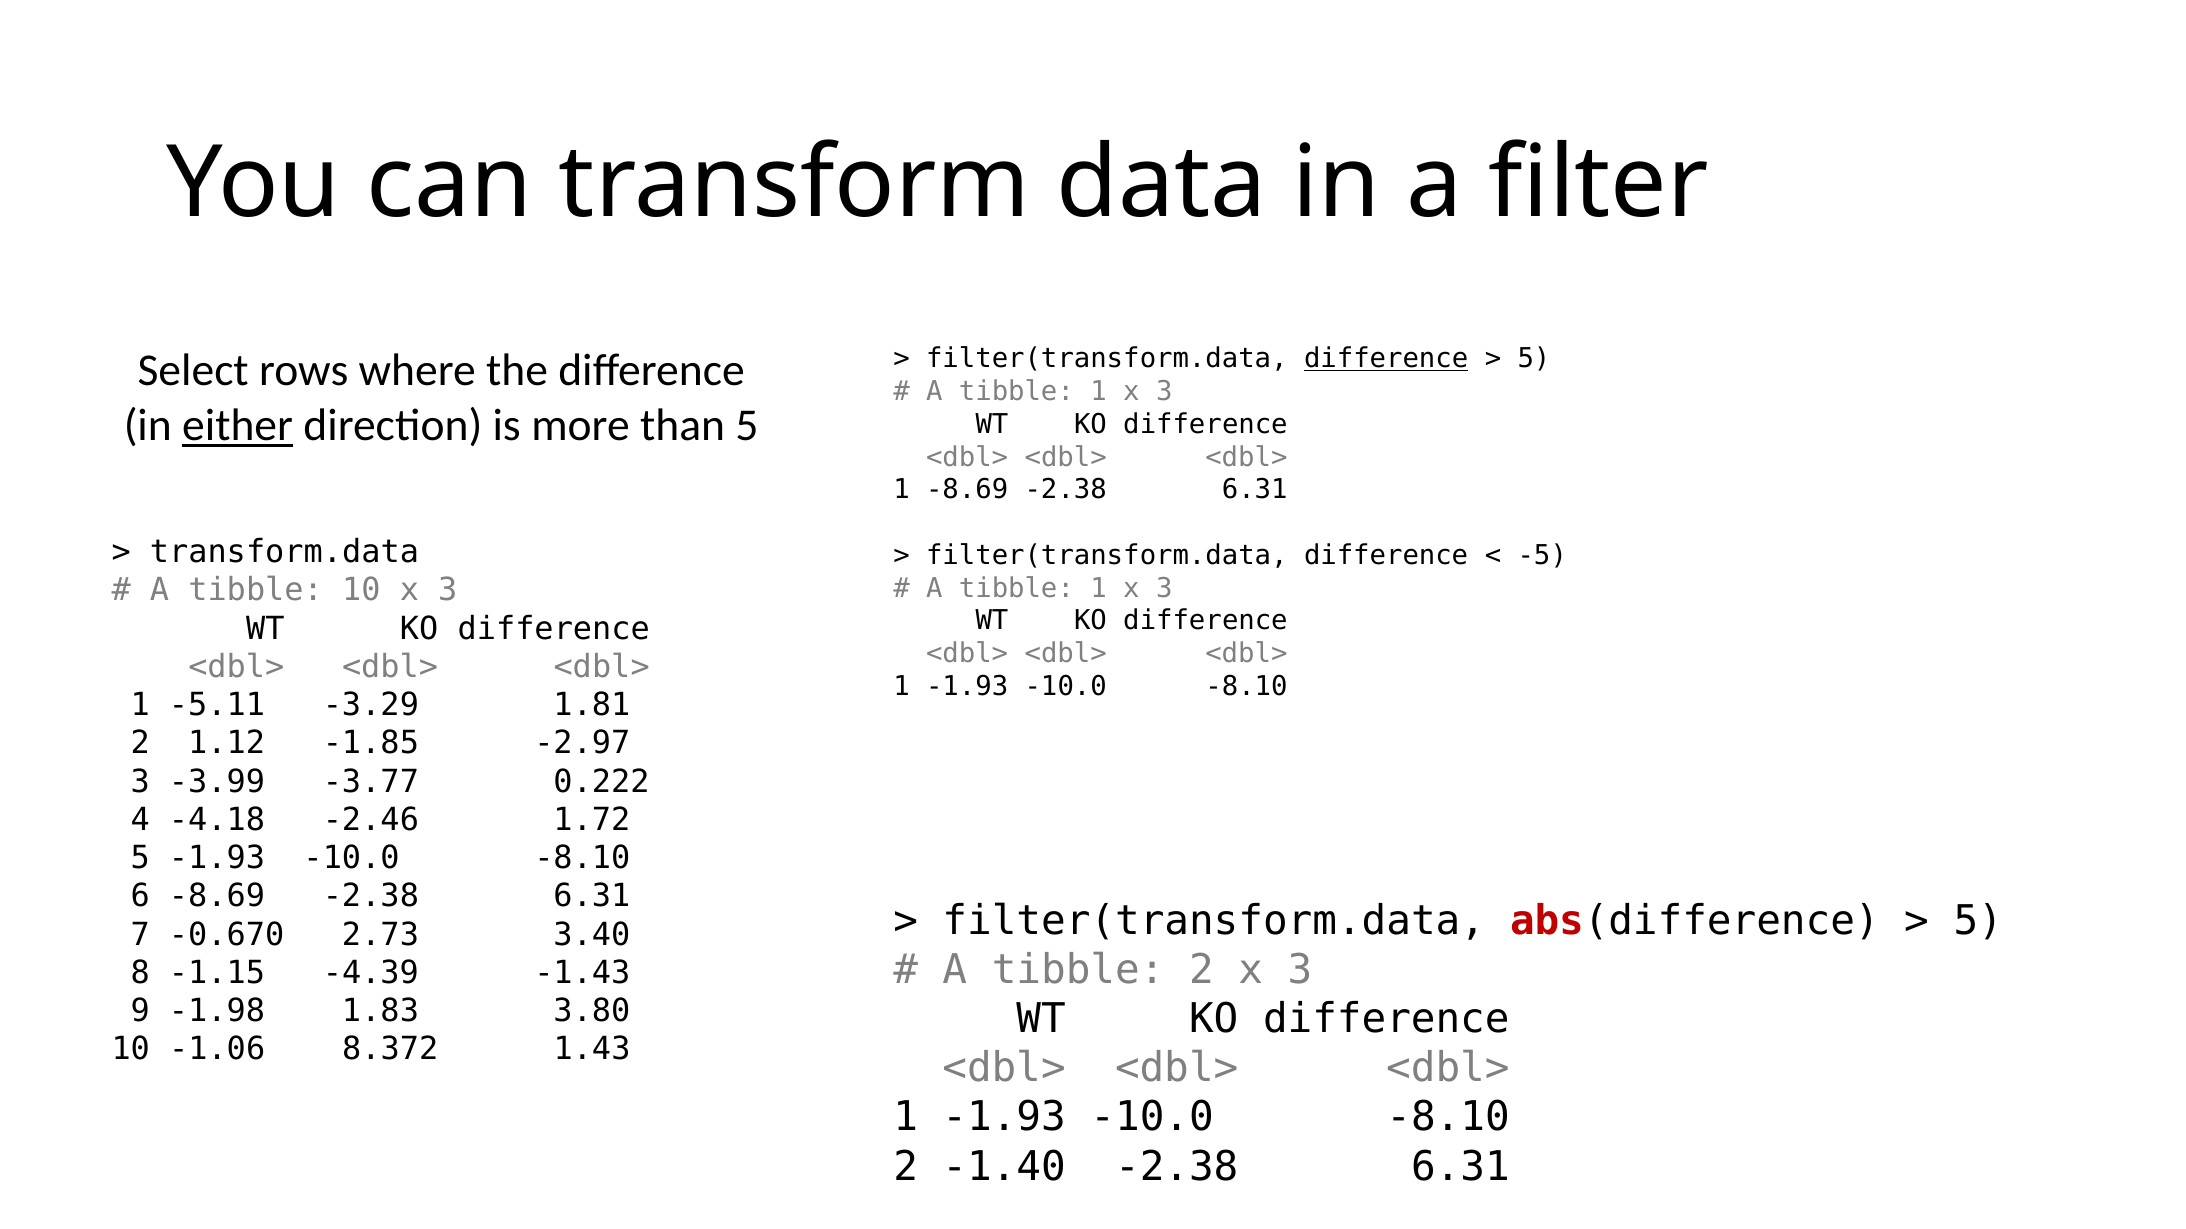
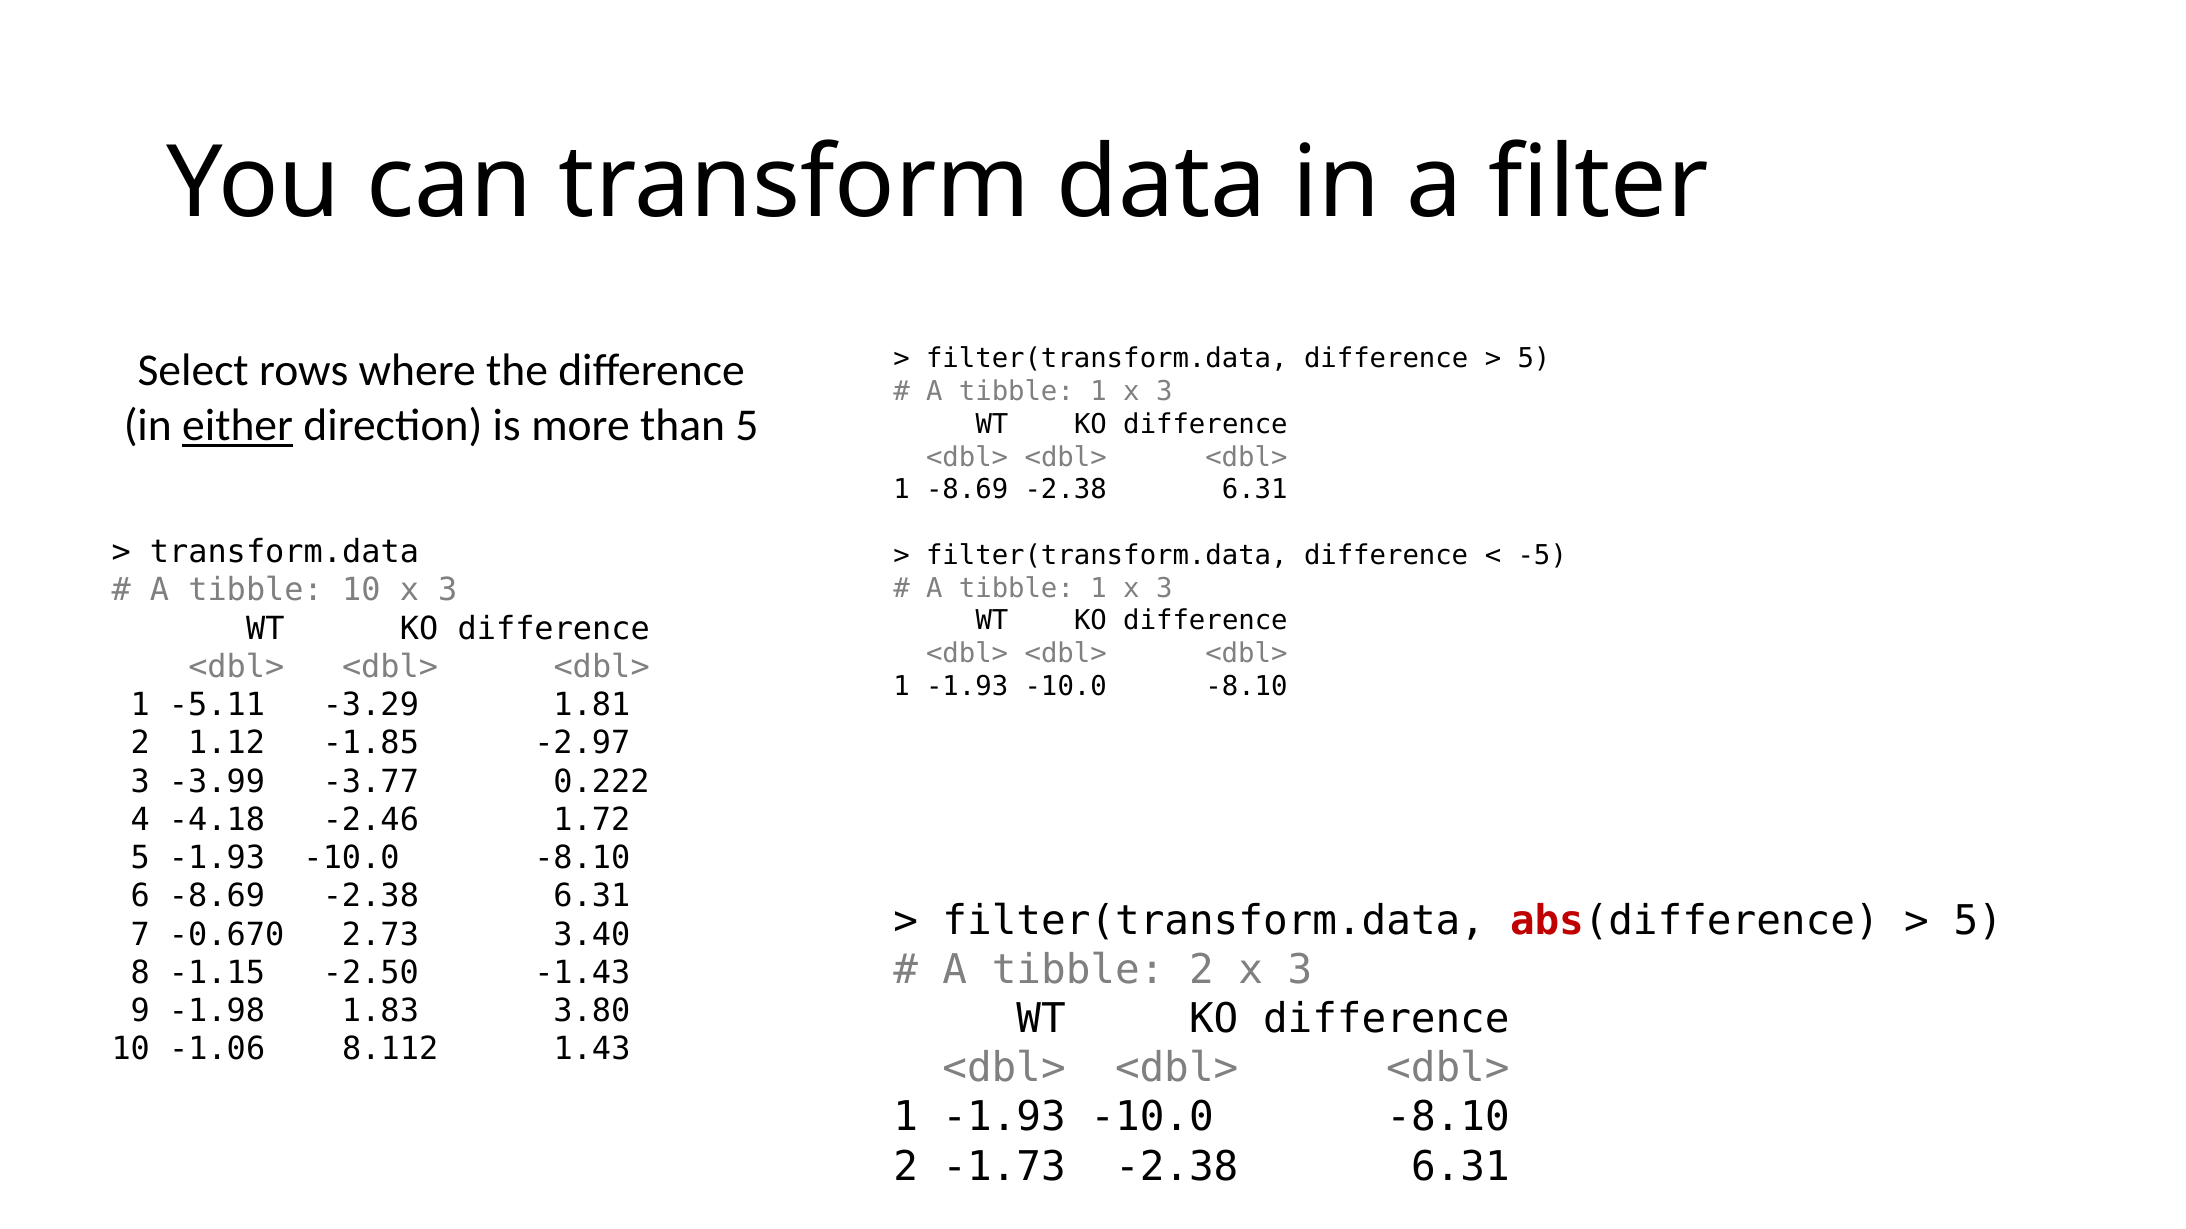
difference underline: present -> none (1386, 359)
-4.39: -4.39 -> -2.50 (371, 973)
8.372: 8.372 -> 8.112 (390, 1050)
-1.40: -1.40 -> -1.73 (1004, 1167)
